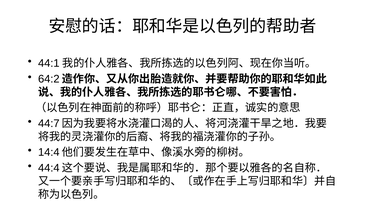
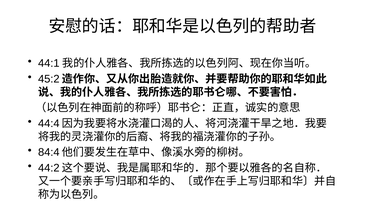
64:2: 64:2 -> 45:2 (49, 79)
44:7: 44:7 -> 44:4 (49, 124)
14:4: 14:4 -> 84:4 (49, 153)
44:4: 44:4 -> 44:2 (49, 168)
